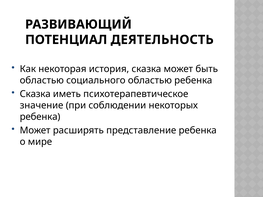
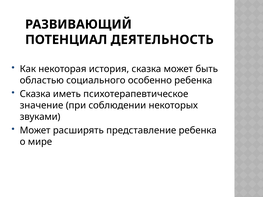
социального областью: областью -> особенно (150, 80)
ребенка: ребенка -> звуками (40, 117)
